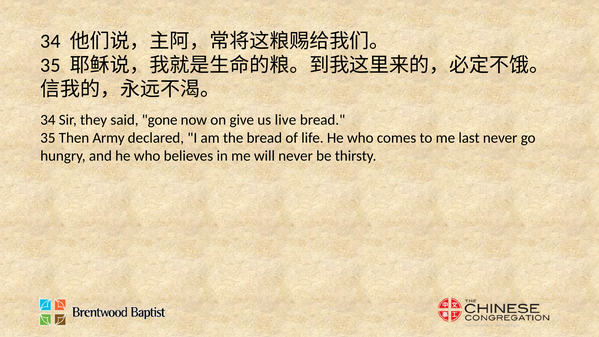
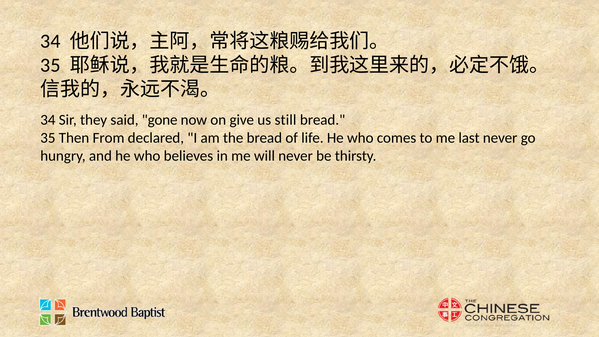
live: live -> still (285, 120)
Army: Army -> From (109, 138)
